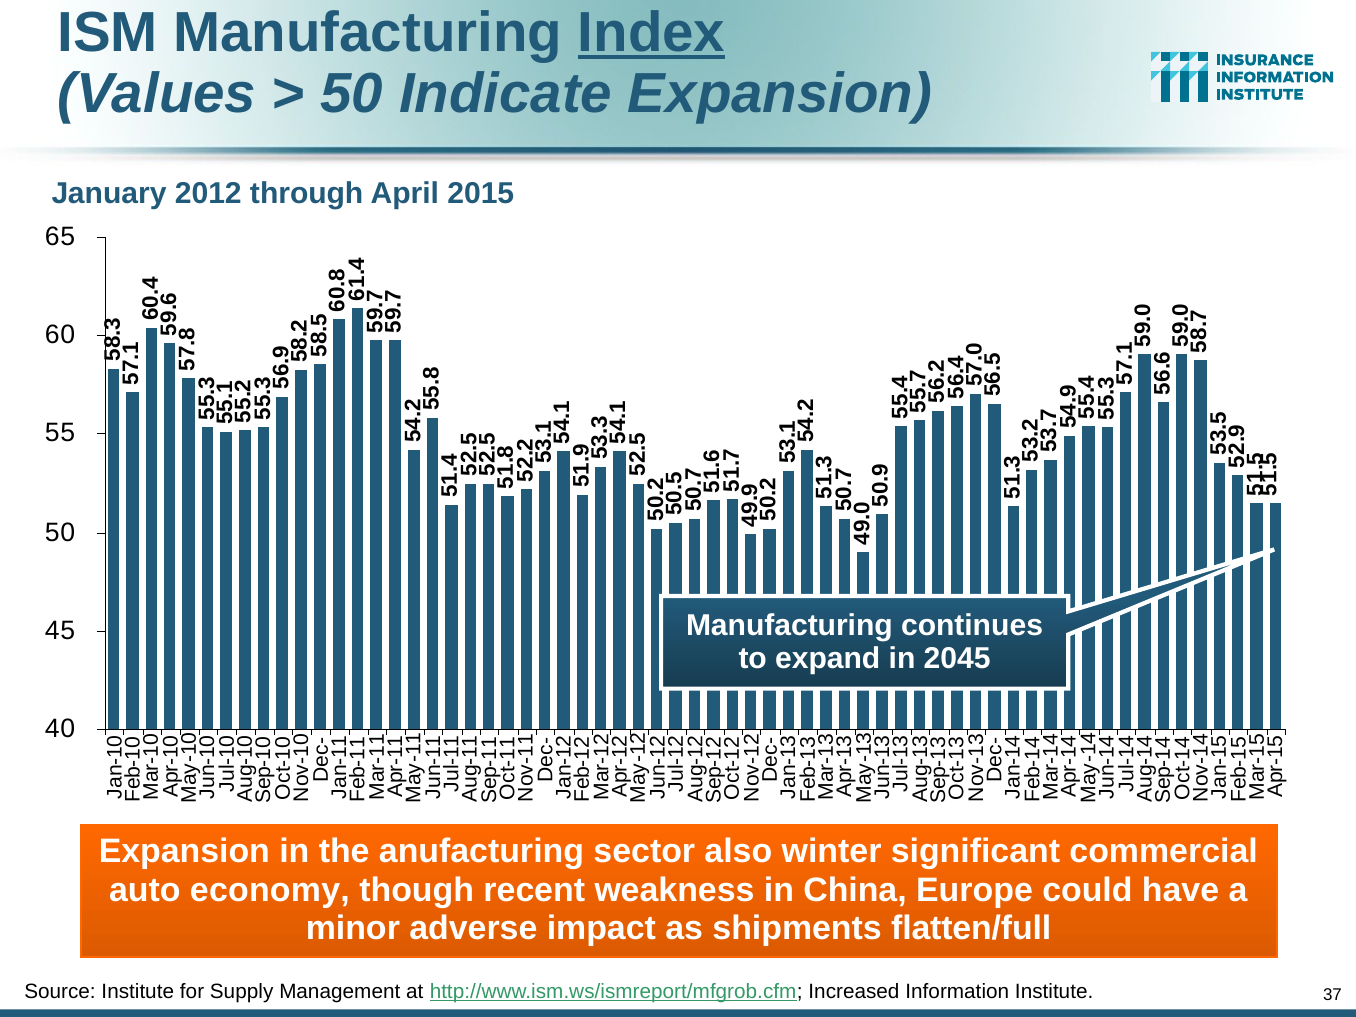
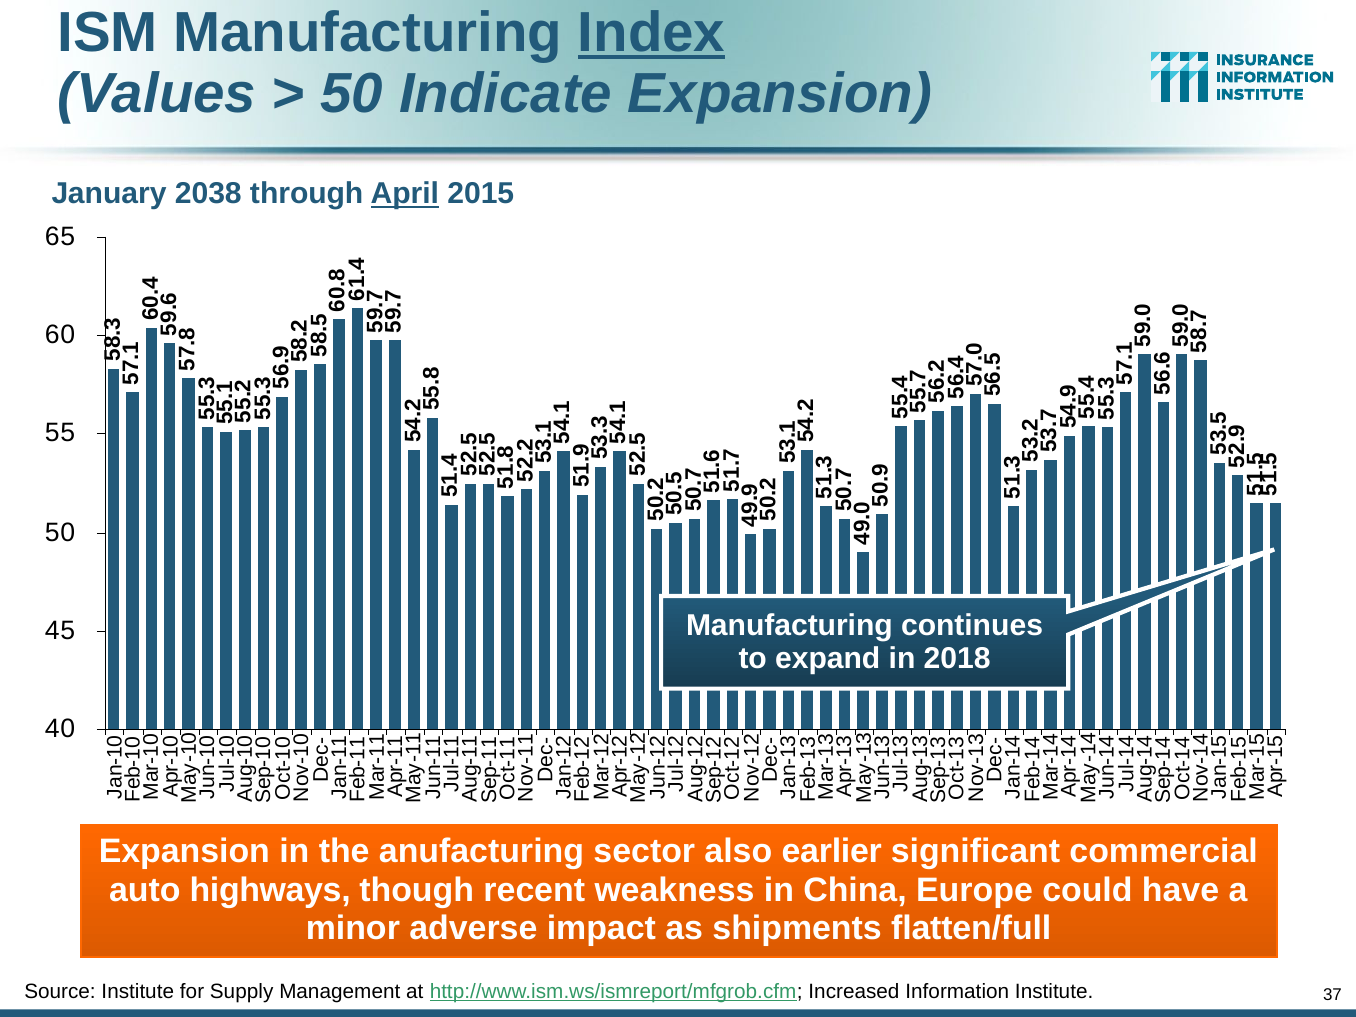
2012: 2012 -> 2038 (208, 194)
April underline: none -> present (405, 194)
2045: 2045 -> 2018 (957, 658)
winter: winter -> earlier (832, 851)
economy: economy -> highways (270, 890)
